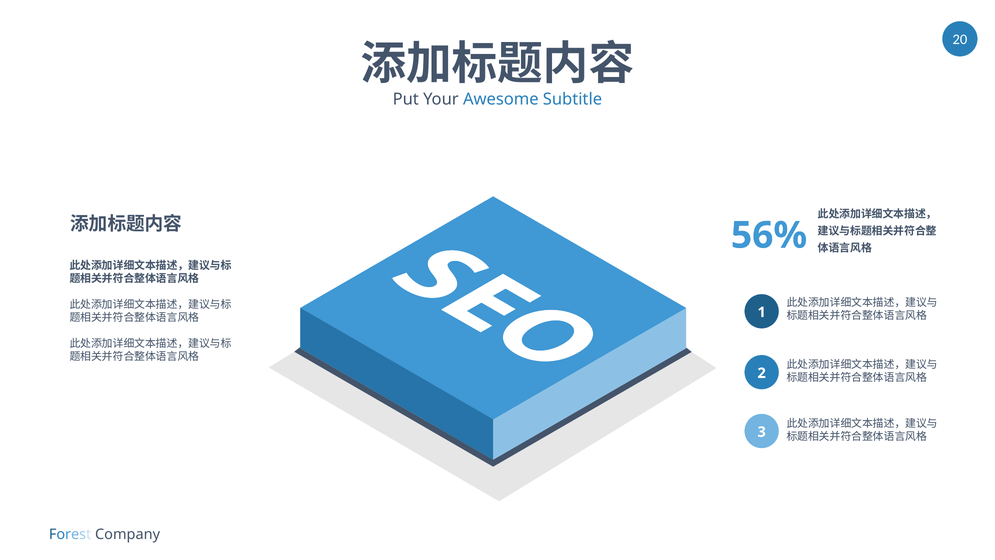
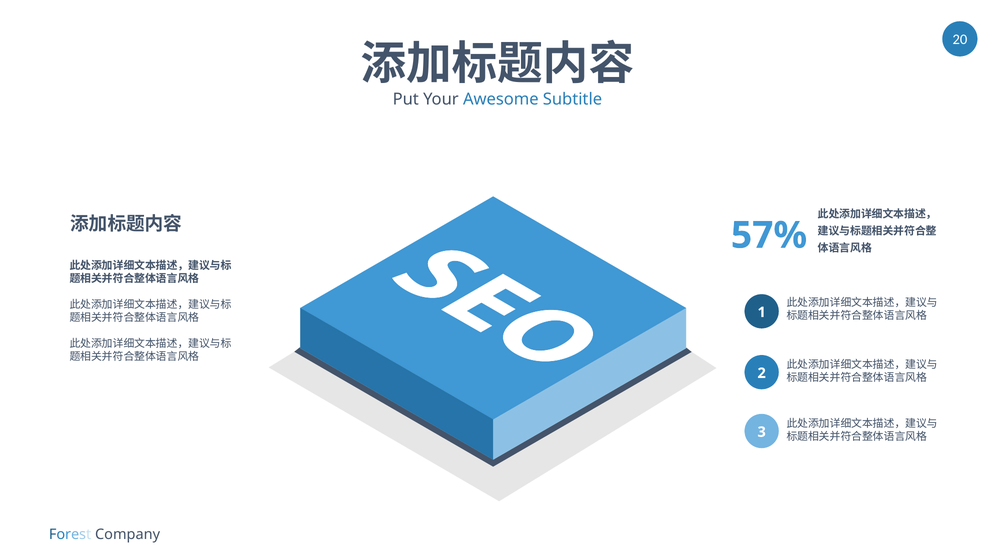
56%: 56% -> 57% (769, 235)
